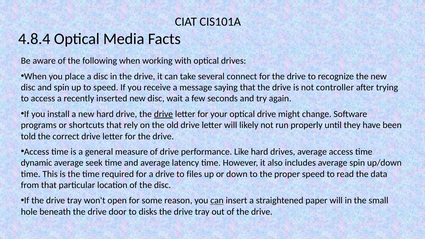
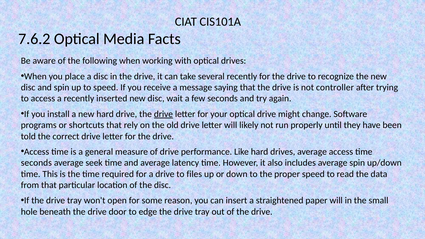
4.8.4: 4.8.4 -> 7.6.2 (34, 39)
several connect: connect -> recently (242, 76)
dynamic: dynamic -> seconds (36, 163)
can underline: present -> none (217, 201)
disks: disks -> edge (148, 212)
